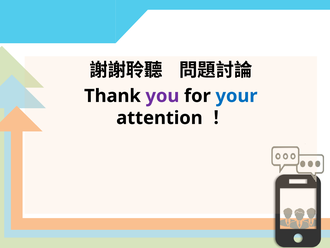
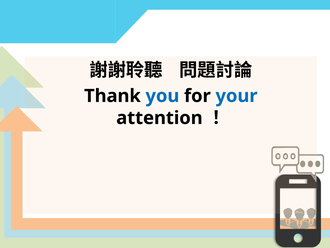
you colour: purple -> blue (162, 96)
